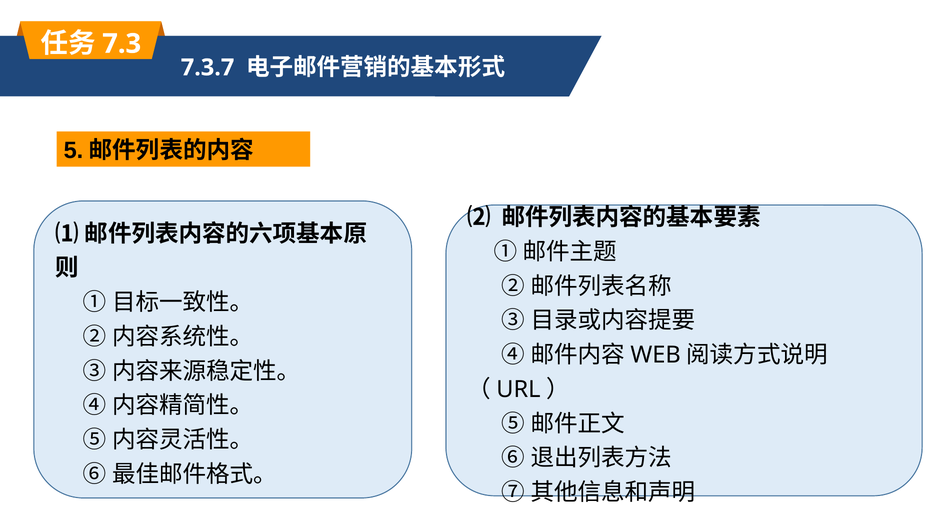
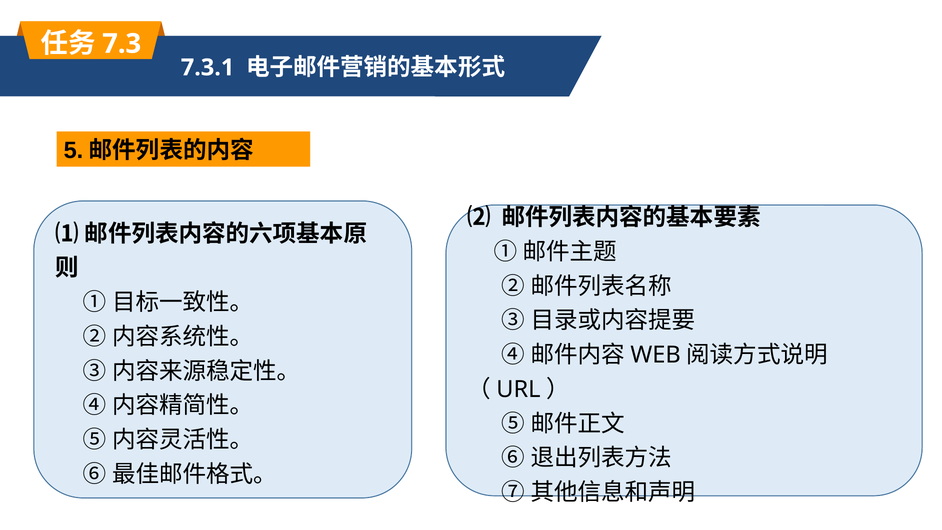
7.3.7: 7.3.7 -> 7.3.1 (208, 68)
